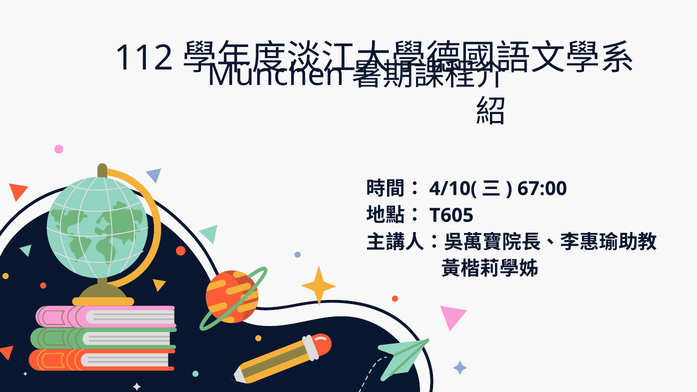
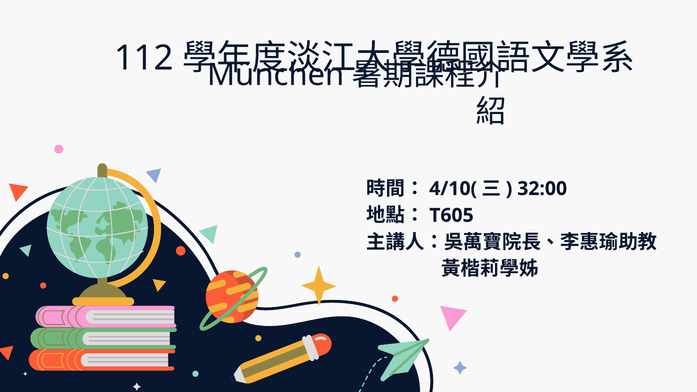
67:00: 67:00 -> 32:00 (542, 189)
